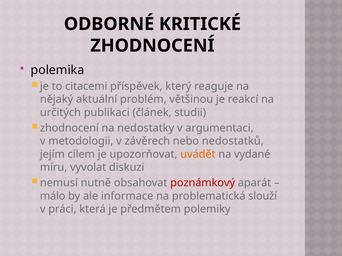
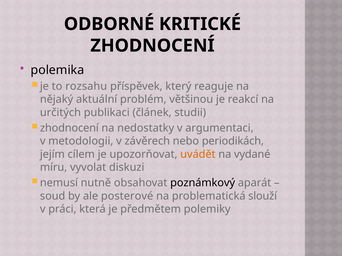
citacemi: citacemi -> rozsahu (86, 86)
nedostatků: nedostatků -> periodikách (233, 141)
poznámkový colour: red -> black (203, 183)
málo: málo -> soud (53, 196)
informace: informace -> posterové (127, 196)
